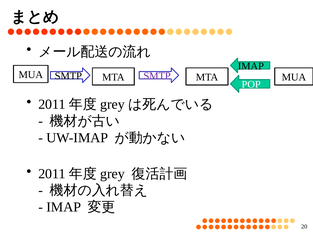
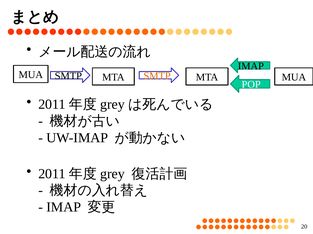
SMTP colour: purple -> orange (157, 76)
